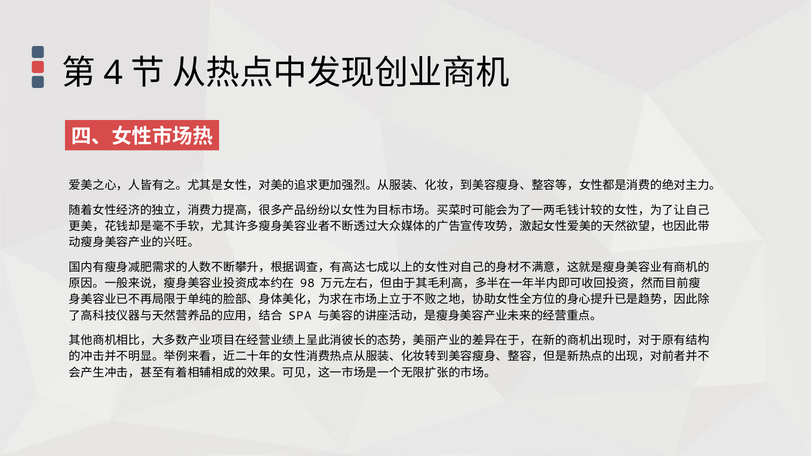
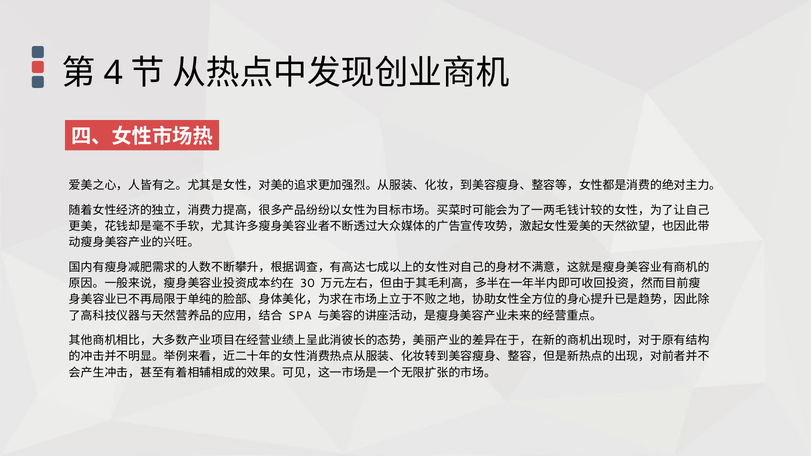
98: 98 -> 30 (307, 283)
